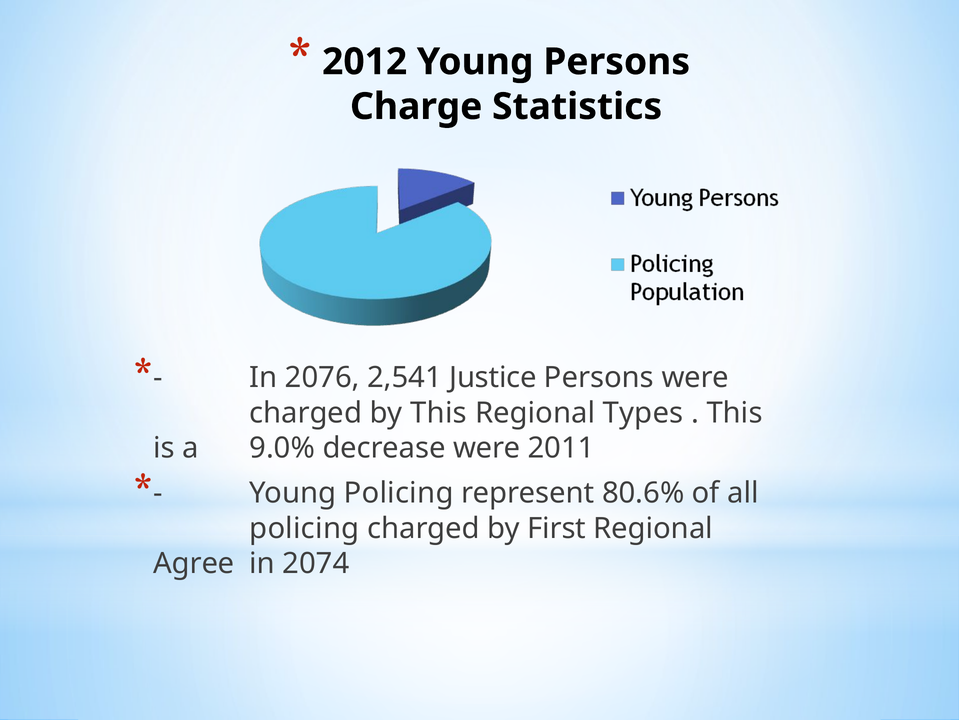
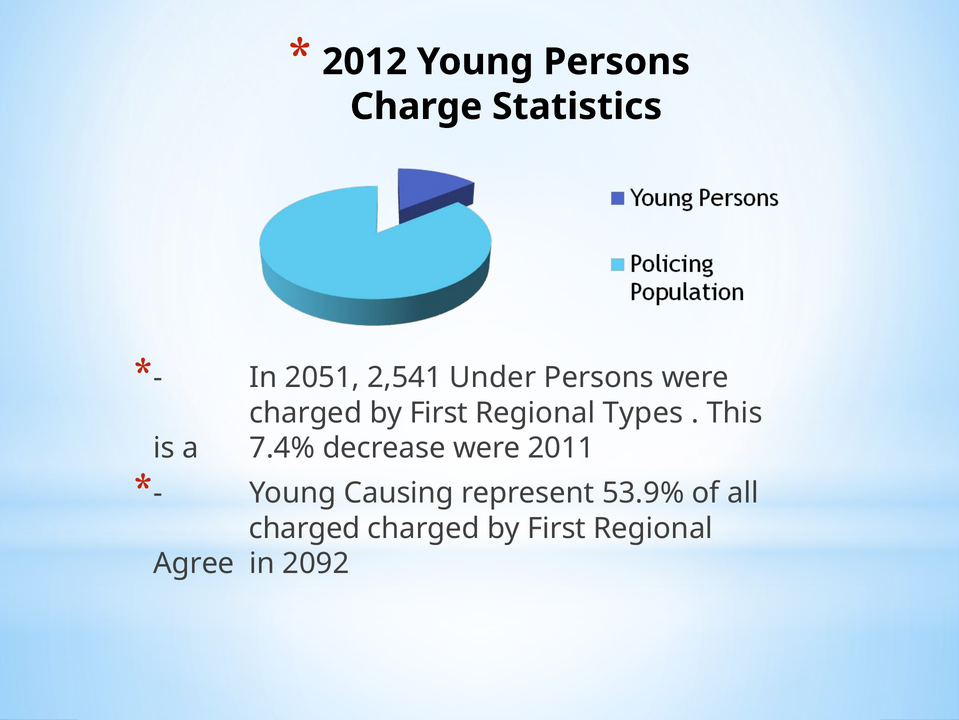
2076: 2076 -> 2051 (322, 377)
Justice: Justice -> Under (493, 377)
This: This -> First (439, 412)
9.0%: 9.0% -> 7.4% (282, 448)
Young Policing: Policing -> Causing (399, 493)
80.6%: 80.6% -> 53.9% (643, 493)
policing: policing -> charged (305, 528)
2074: 2074 -> 2092 (316, 563)
